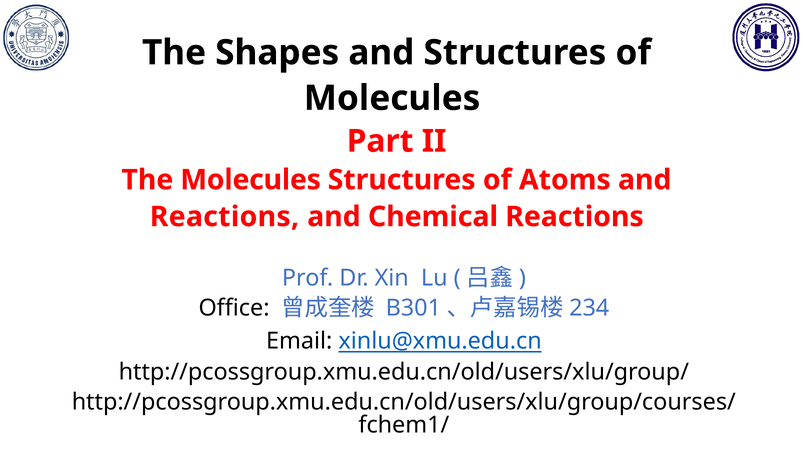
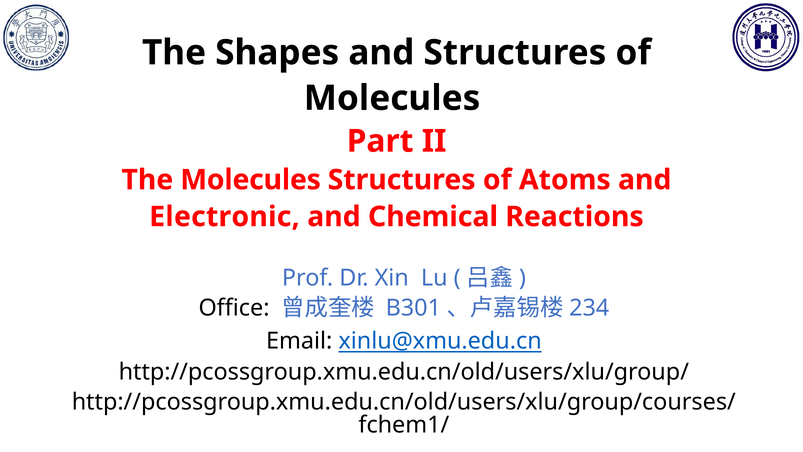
Reactions: Reactions -> Electronic (224, 217)
